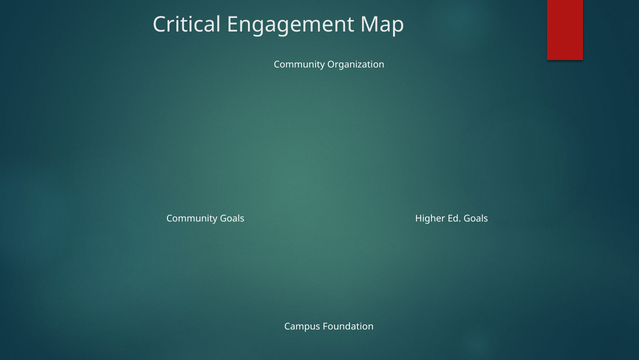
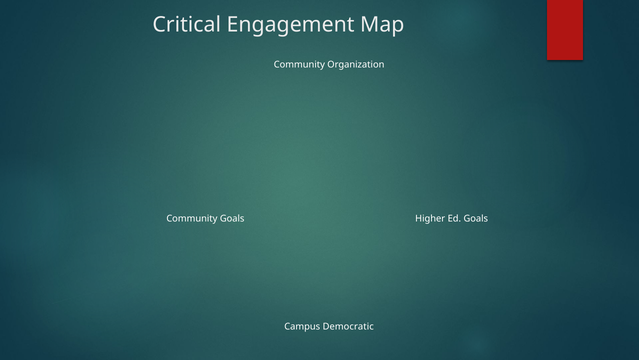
Foundation: Foundation -> Democratic (348, 326)
